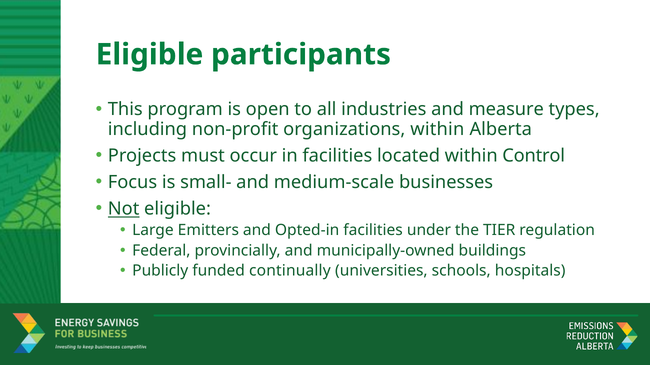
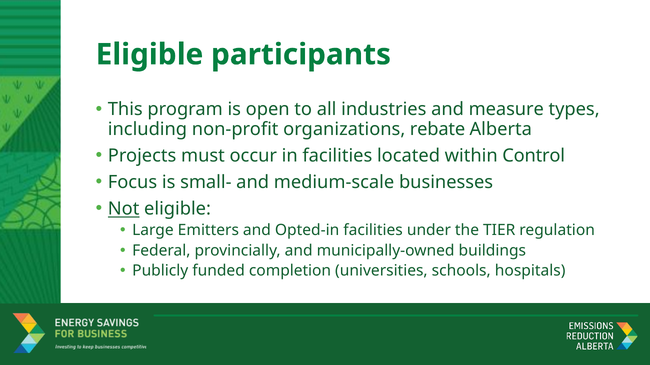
organizations within: within -> rebate (438, 129)
continually: continually -> completion (290, 271)
